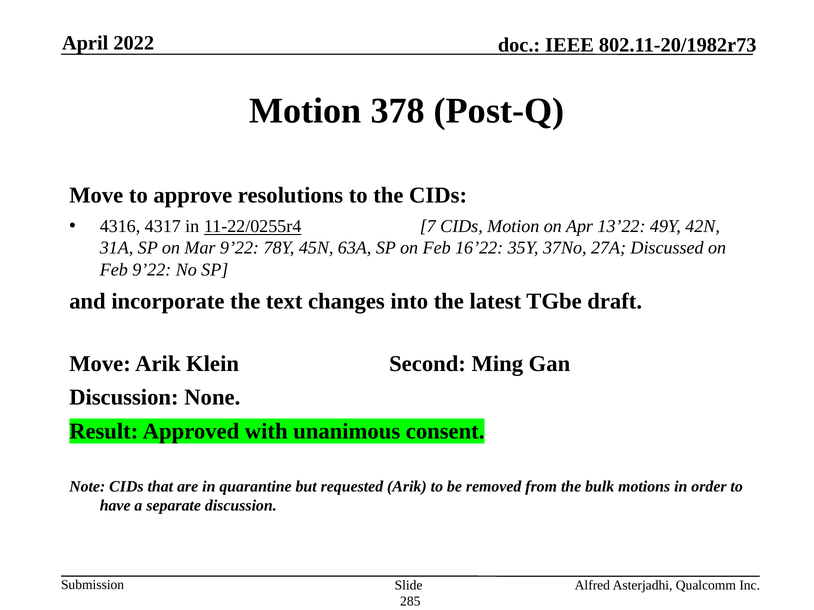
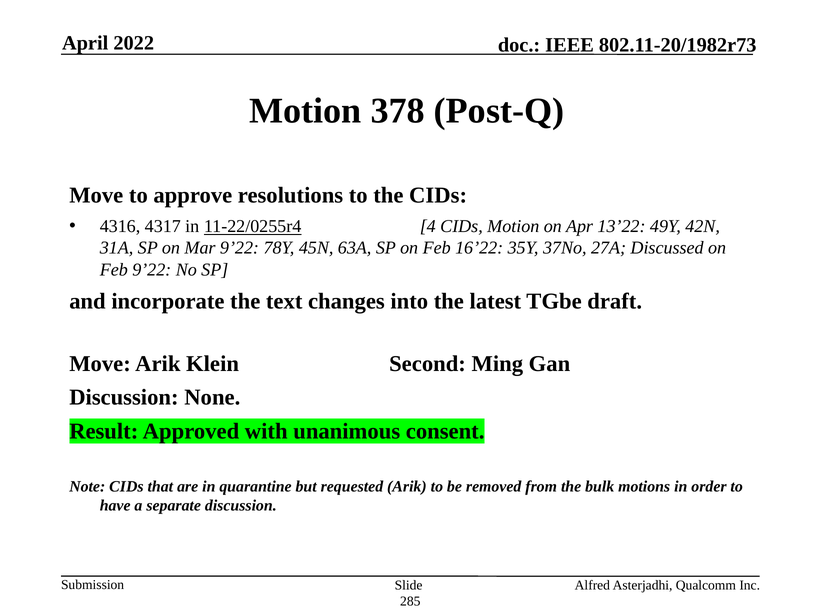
7: 7 -> 4 (428, 227)
